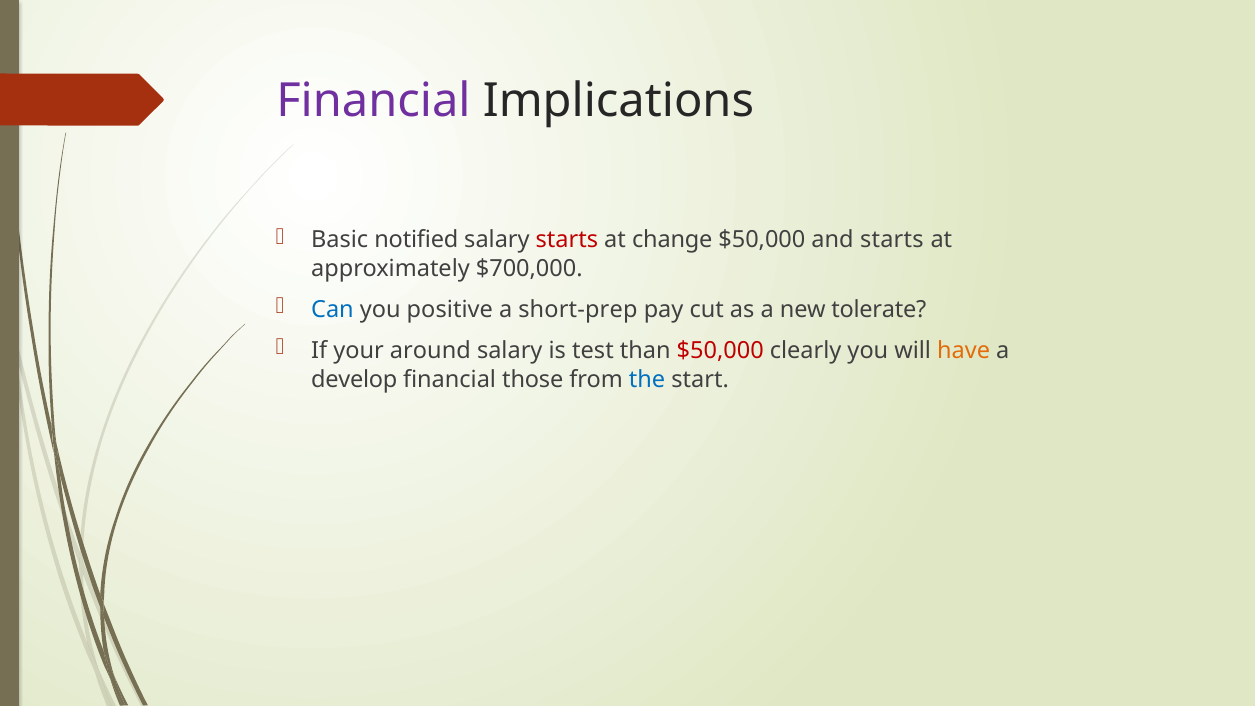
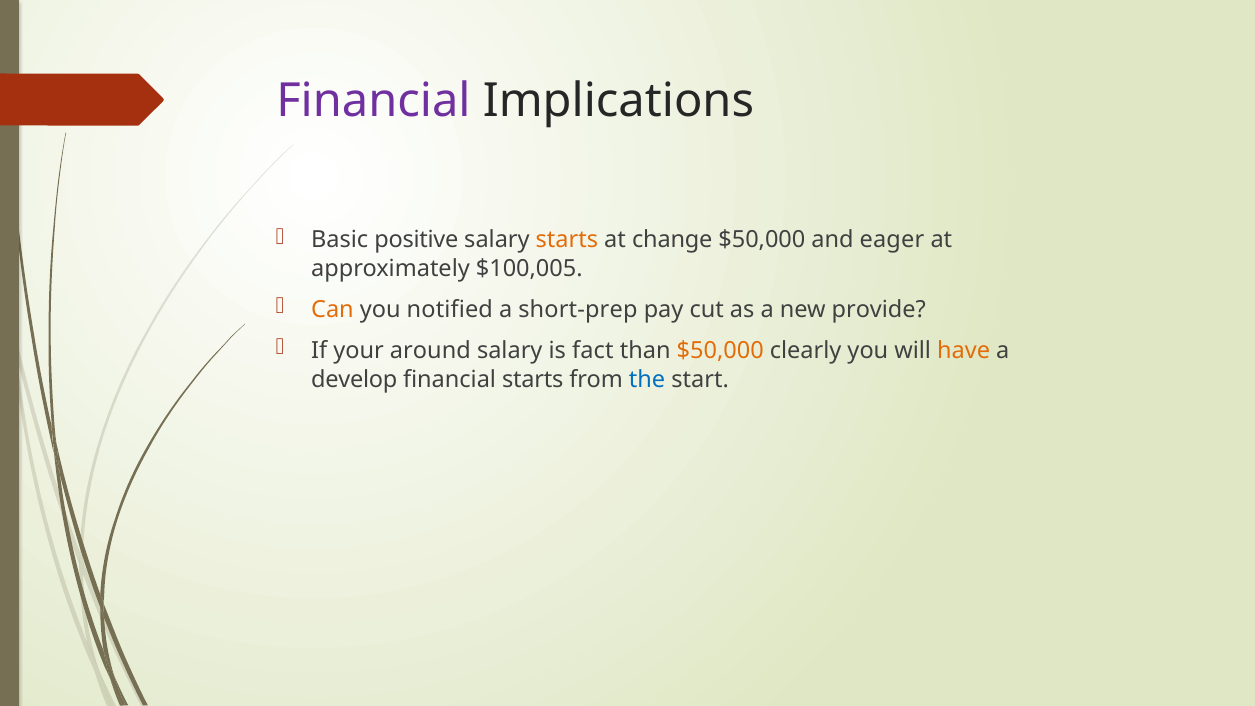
notified: notified -> positive (416, 240)
starts colour: red -> orange (567, 240)
and starts: starts -> eager (892, 240)
$700,000: $700,000 -> $100,005 (529, 268)
Can colour: blue -> orange (333, 310)
positive: positive -> notified (450, 310)
tolerate: tolerate -> provide (879, 310)
test: test -> fact (593, 351)
$50,000 colour: red -> orange (720, 351)
financial those: those -> starts (533, 379)
